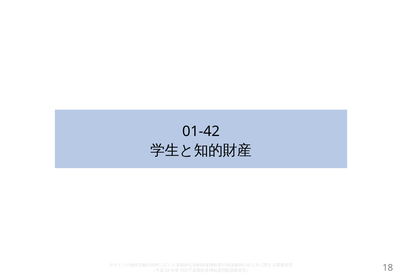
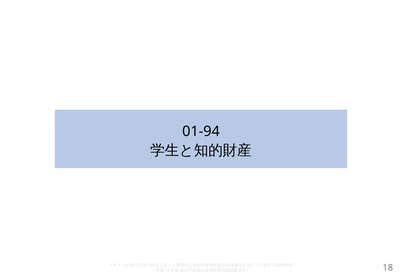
01-42: 01-42 -> 01-94 (201, 131)
